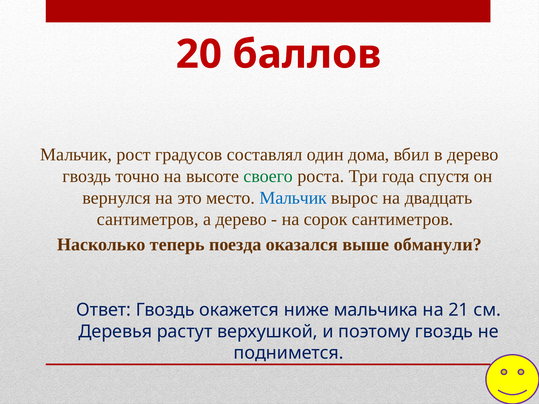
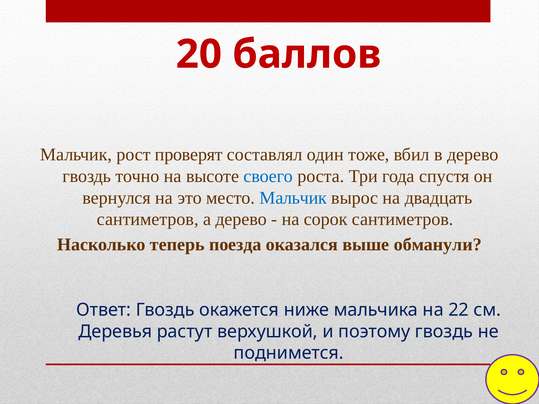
градусов: градусов -> проверят (189, 155)
дома: дома -> тоже (369, 155)
своего colour: green -> blue (268, 176)
21: 21 -> 22 (459, 310)
